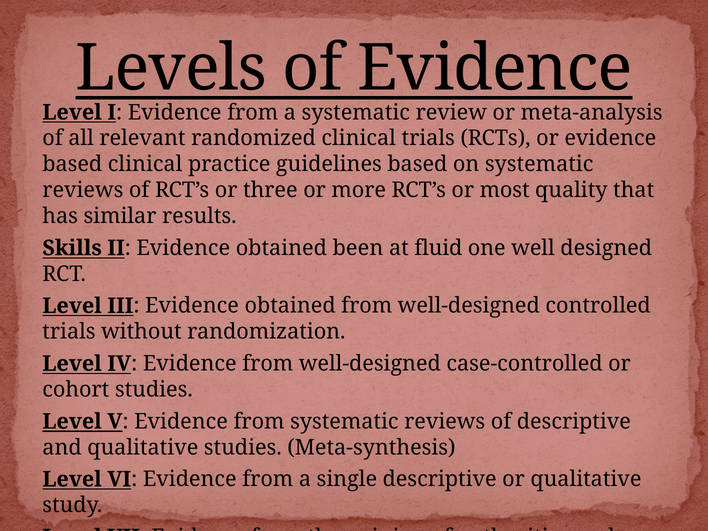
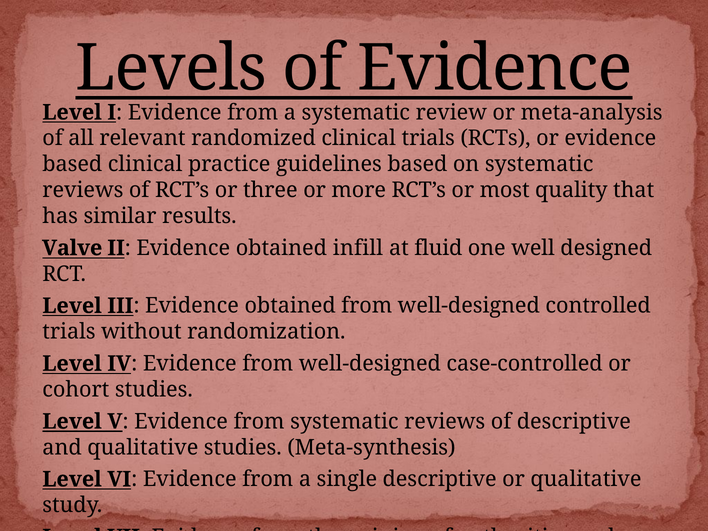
Skills: Skills -> Valve (72, 248)
been: been -> infill (358, 248)
